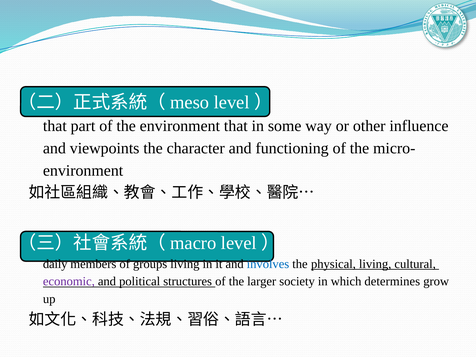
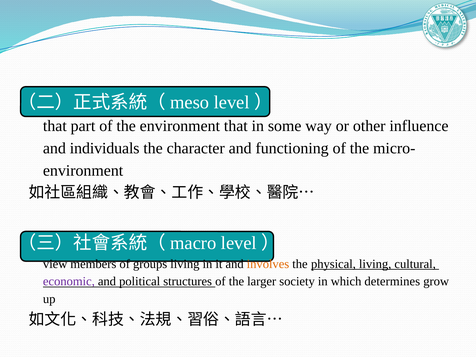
viewpoints: viewpoints -> individuals (105, 148)
daily: daily -> view (55, 264)
involves colour: blue -> orange (268, 264)
